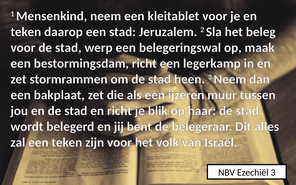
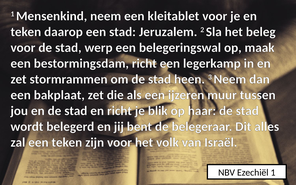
Ezechiël 3: 3 -> 1 (273, 172)
